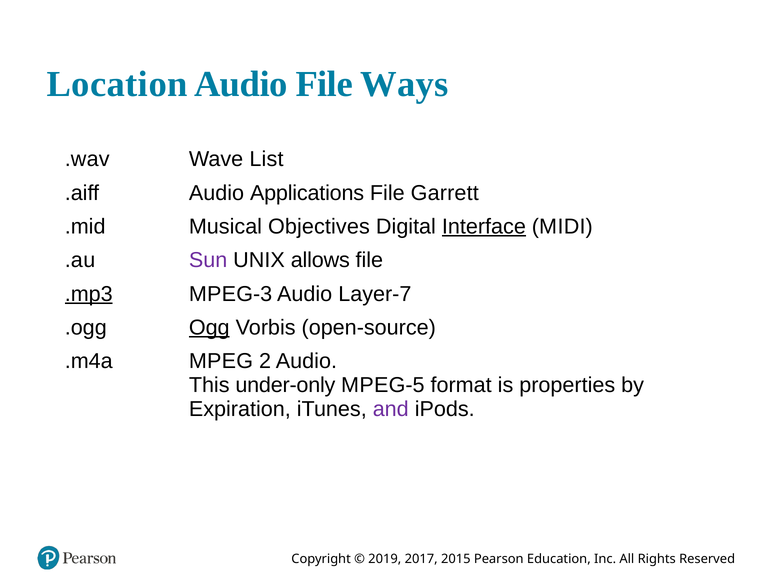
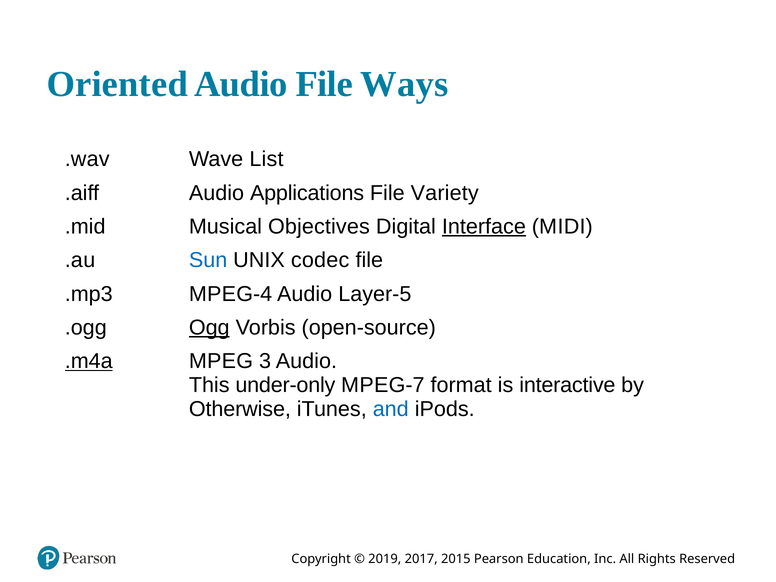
Location: Location -> Oriented (117, 84)
Garrett: Garrett -> Variety (445, 193)
Sun colour: purple -> blue (208, 260)
allows: allows -> codec (320, 260)
.mp3 underline: present -> none (89, 294)
G-3: G-3 -> G-4 (254, 294)
Layer-7: Layer-7 -> Layer-5 (375, 294)
.m4a underline: none -> present (89, 361)
2: 2 -> 3 (265, 361)
G-5: G-5 -> G-7 (407, 385)
properties: properties -> interactive (567, 385)
Expiration: Expiration -> Otherwise (240, 409)
and colour: purple -> blue (391, 409)
